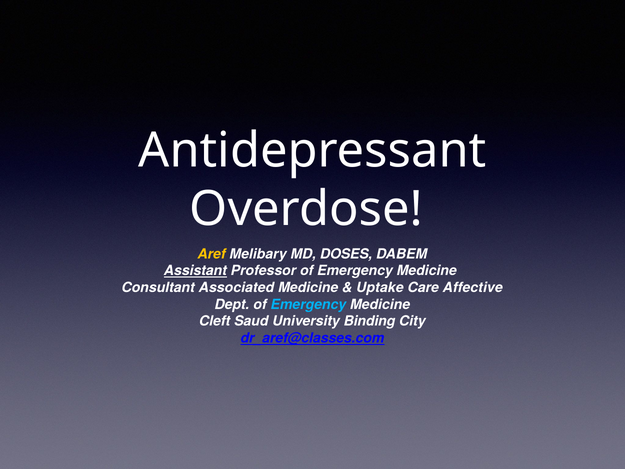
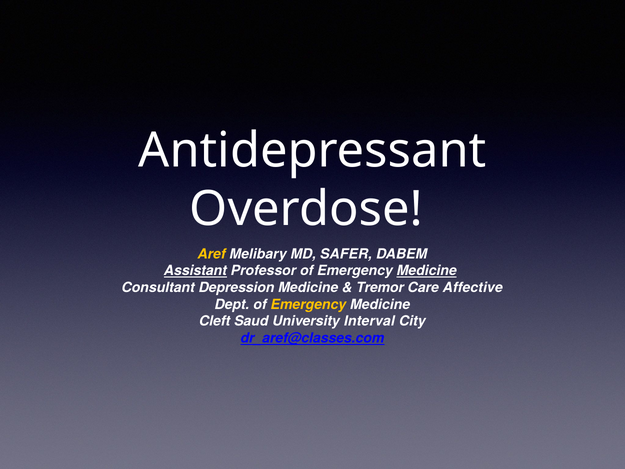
DOSES: DOSES -> SAFER (346, 254)
Medicine underline: none -> present (427, 271)
Associated: Associated -> Depression (237, 288)
Uptake: Uptake -> Tremor (380, 288)
Emergency colour: light blue -> yellow (308, 304)
Binding: Binding -> Interval (369, 321)
